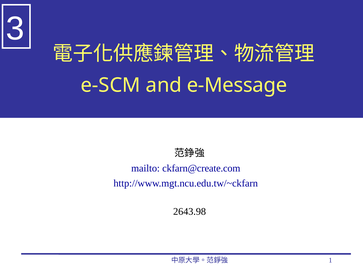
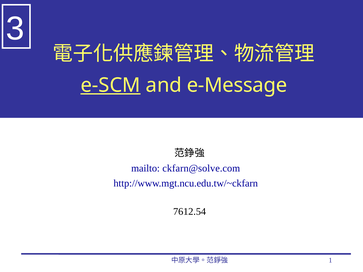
e-SCM underline: none -> present (111, 85)
ckfarn@create.com: ckfarn@create.com -> ckfarn@solve.com (201, 168)
2643.98: 2643.98 -> 7612.54 (190, 212)
